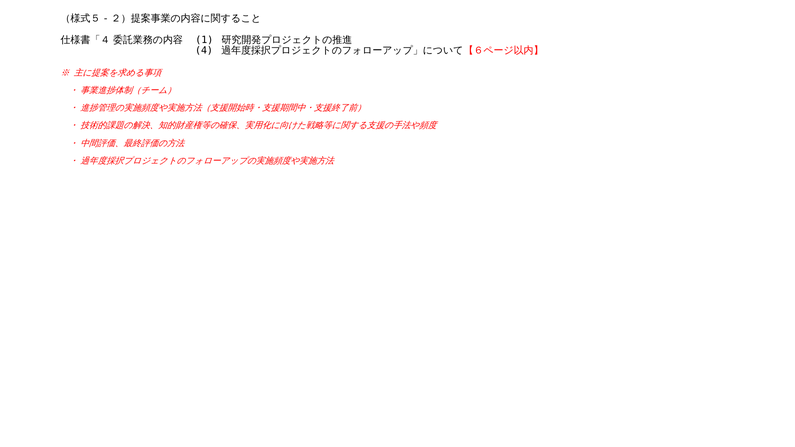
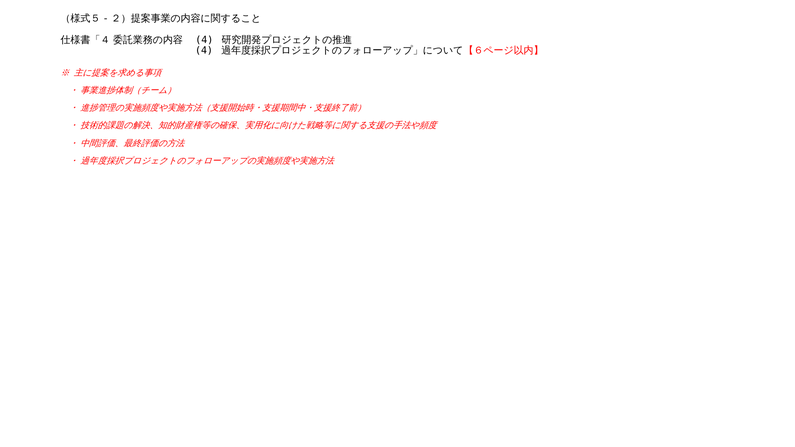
1: 1 -> 4 (204, 40)
